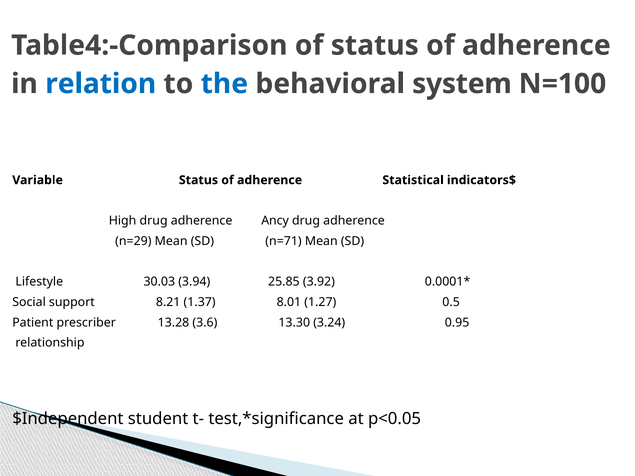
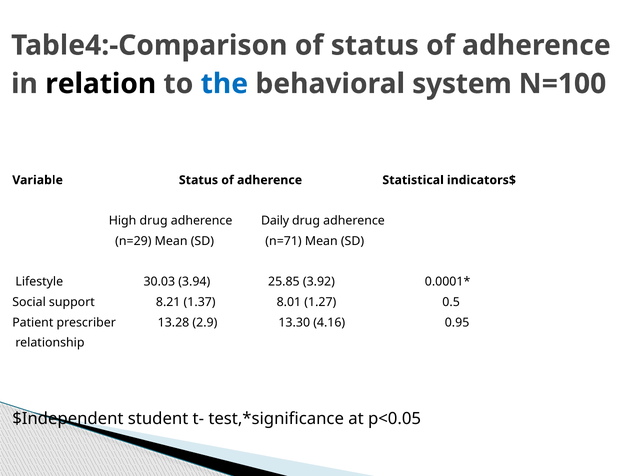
relation colour: blue -> black (101, 84)
Ancy: Ancy -> Daily (275, 221)
3.6: 3.6 -> 2.9 (205, 323)
3.24: 3.24 -> 4.16 (329, 323)
